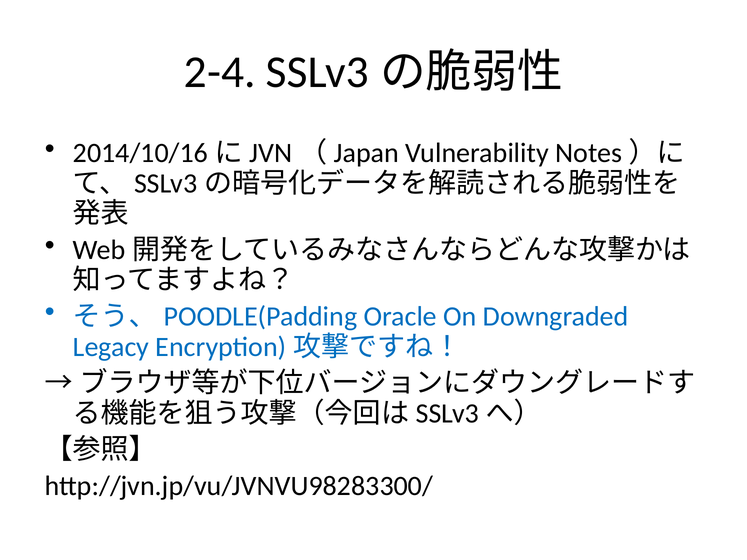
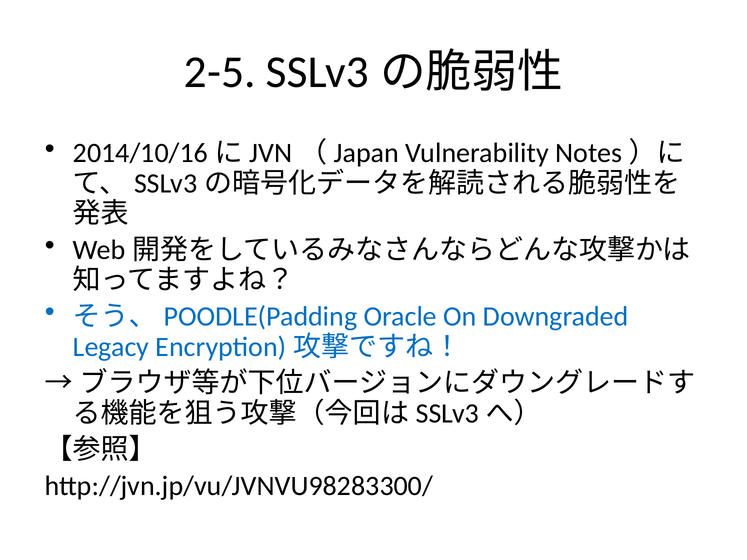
2-4: 2-4 -> 2-5 (220, 72)
